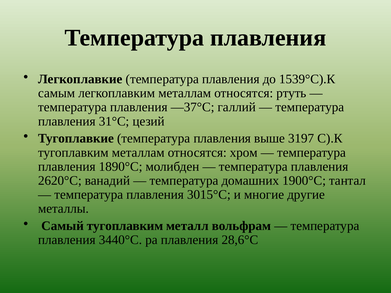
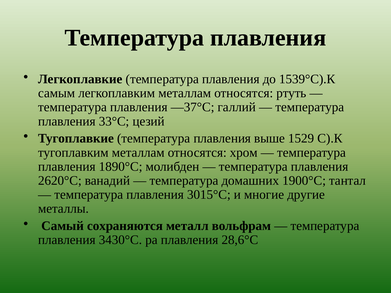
31°С: 31°С -> 33°С (114, 121)
3197: 3197 -> 1529 (301, 139)
Самый тугоплавким: тугоплавким -> сохраняются (125, 226)
3440°С: 3440°С -> 3430°С (120, 240)
